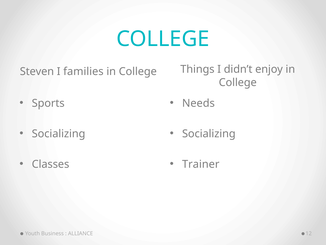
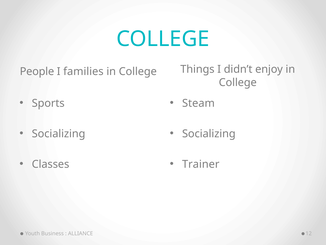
Steven: Steven -> People (37, 71)
Needs: Needs -> Steam (198, 103)
